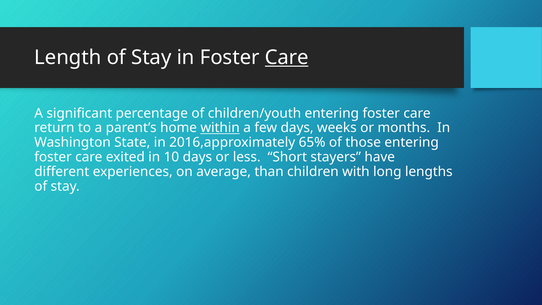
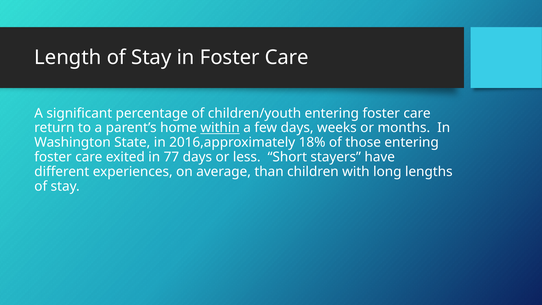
Care underline: present -> none (287, 57)
65%: 65% -> 18% (312, 142)
10: 10 -> 77 (171, 157)
